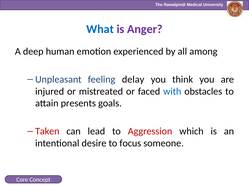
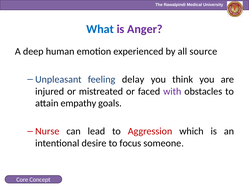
among: among -> source (203, 52)
with colour: blue -> purple (172, 92)
presents: presents -> empathy (78, 104)
Taken: Taken -> Nurse (47, 132)
